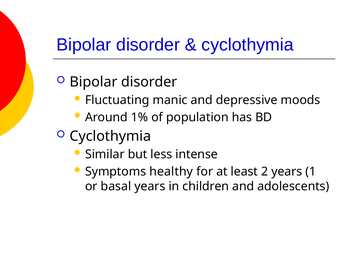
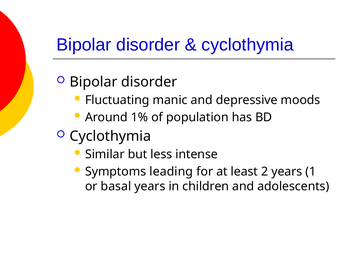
healthy: healthy -> leading (171, 171)
